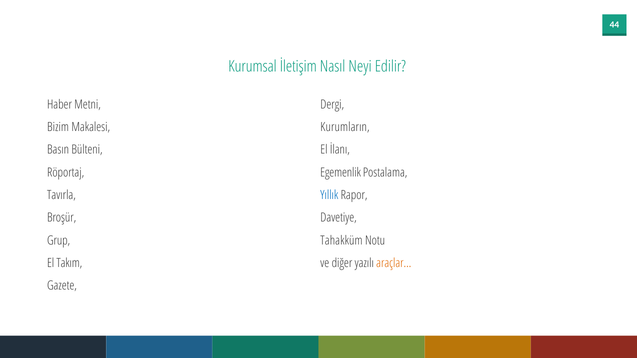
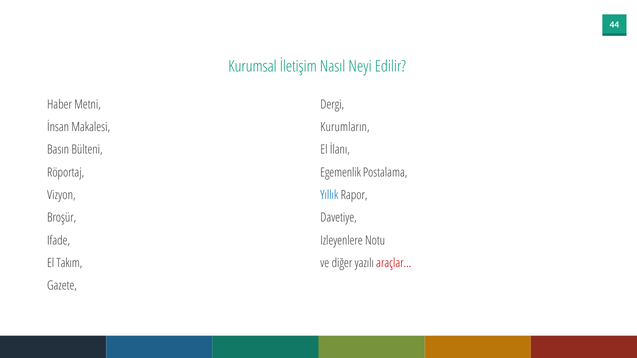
Bizim: Bizim -> İnsan (58, 127)
Tavırla: Tavırla -> Vizyon (61, 195)
Grup: Grup -> Ifade (59, 241)
Tahakküm: Tahakküm -> Izleyenlere (342, 241)
araçlar… colour: orange -> red (394, 263)
